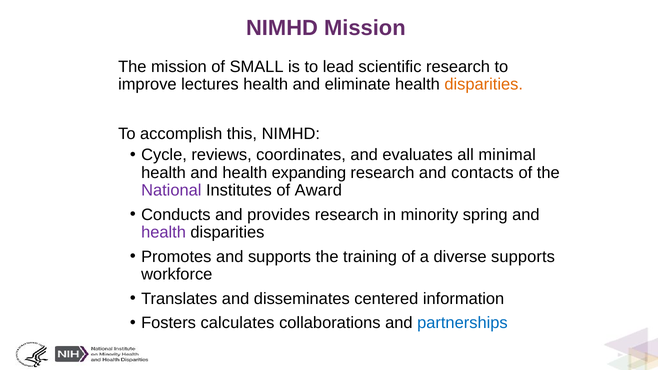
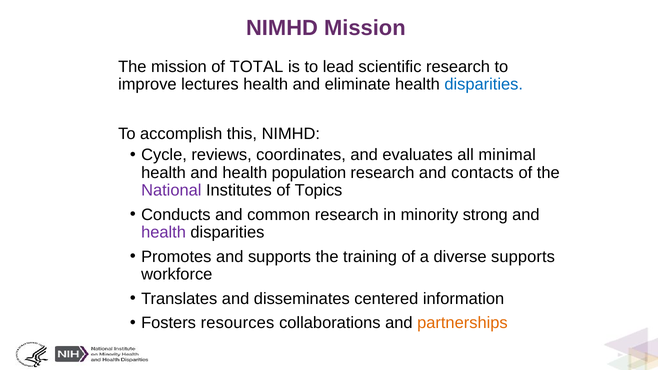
SMALL: SMALL -> TOTAL (257, 67)
disparities colour: orange -> blue (484, 84)
expanding: expanding -> population (309, 173)
Award: Award -> Topics (318, 190)
provides: provides -> common (279, 215)
spring: spring -> strong (485, 215)
calculates: calculates -> resources (237, 323)
partnerships colour: blue -> orange (462, 323)
